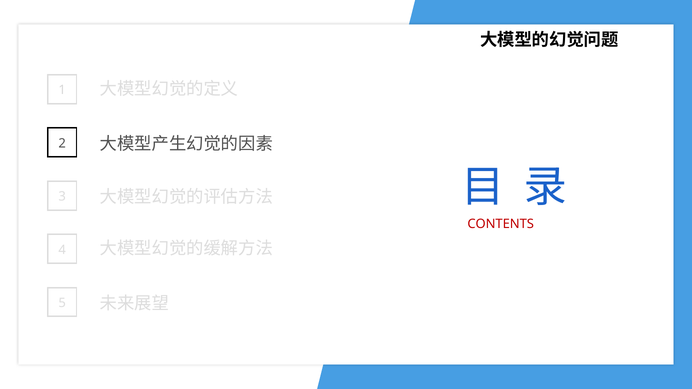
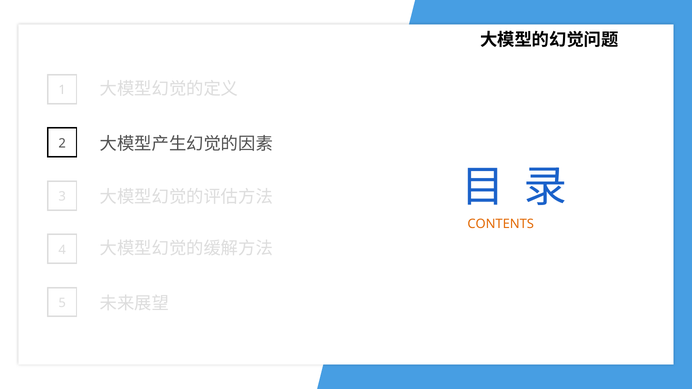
CONTENTS colour: red -> orange (501, 224)
